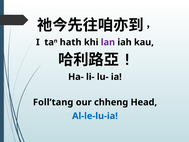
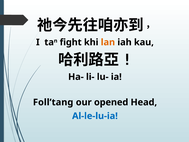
hath: hath -> fight (71, 42)
lan colour: purple -> orange (108, 42)
chheng: chheng -> opened (111, 102)
